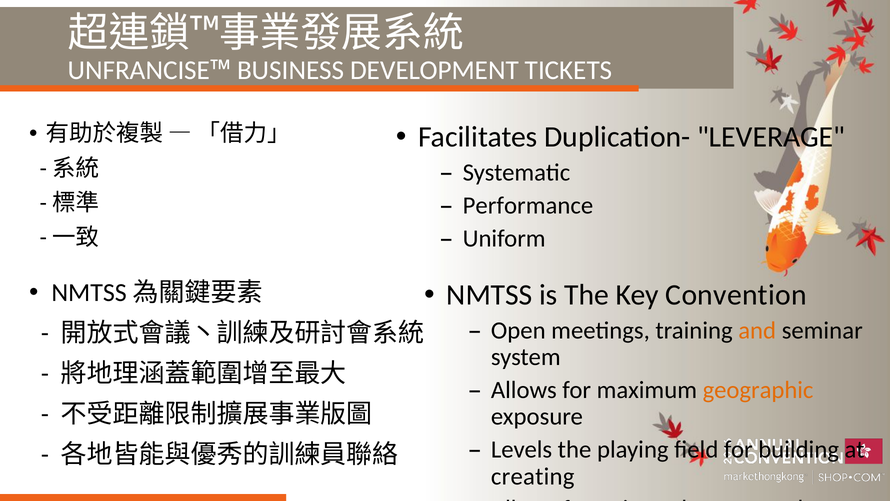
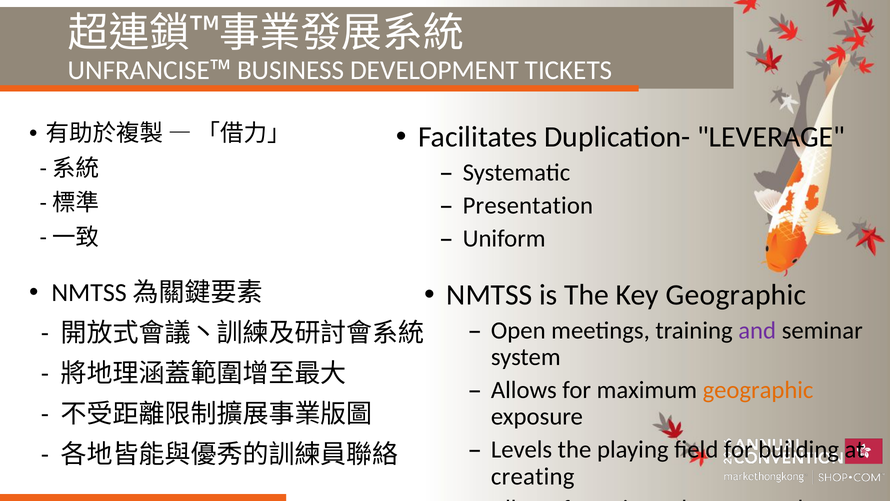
Performance: Performance -> Presentation (528, 205)
Key Convention: Convention -> Geographic (736, 295)
and colour: orange -> purple (757, 330)
